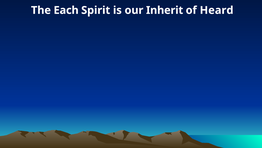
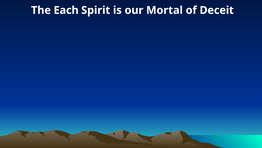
Inherit: Inherit -> Mortal (165, 10)
Heard: Heard -> Deceit (217, 10)
